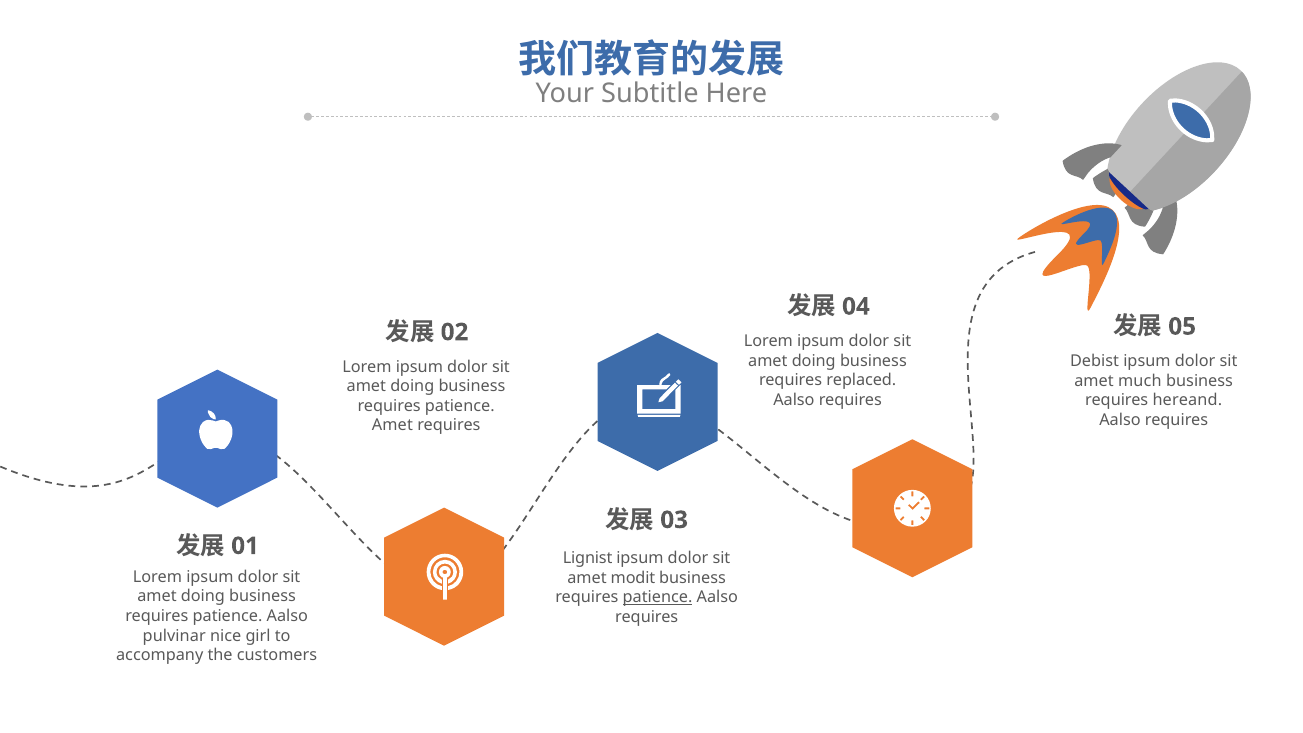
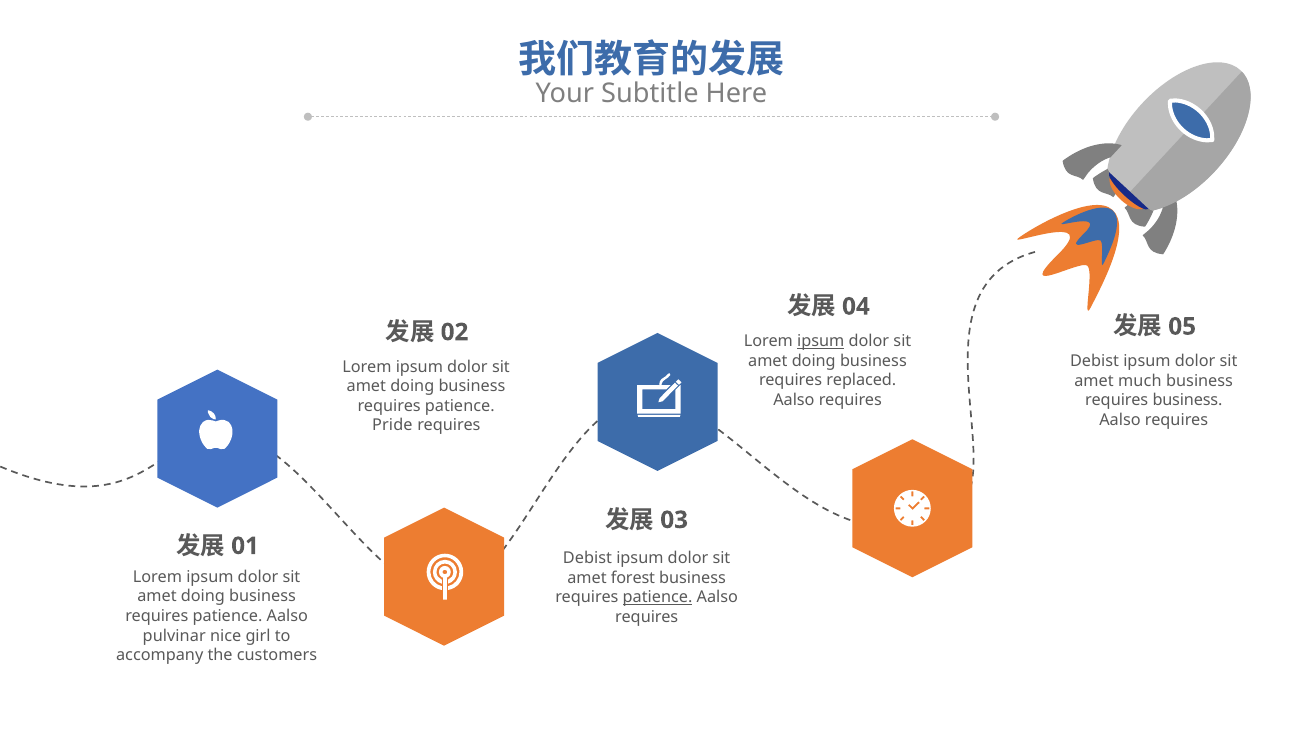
ipsum underline: none -> present (821, 341)
requires hereand: hereand -> business (1187, 400)
Amet: Amet -> Pride (392, 425)
Lignist: Lignist -> Debist (588, 558)
modit: modit -> forest (633, 578)
